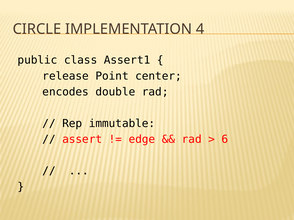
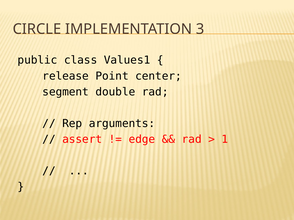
4: 4 -> 3 (200, 29)
Assert1: Assert1 -> Values1 (127, 60)
encodes: encodes -> segment (66, 92)
immutable: immutable -> arguments (122, 124)
6: 6 -> 1 (225, 140)
